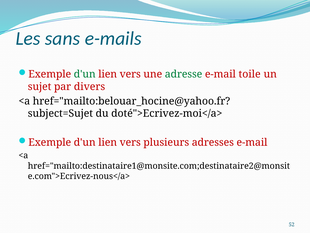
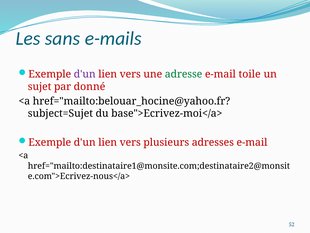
d'un colour: green -> purple (85, 74)
divers: divers -> donné (90, 86)
doté">Ecrivez-moi</a>: doté">Ecrivez-moi</a> -> base">Ecrivez-moi</a> (167, 113)
